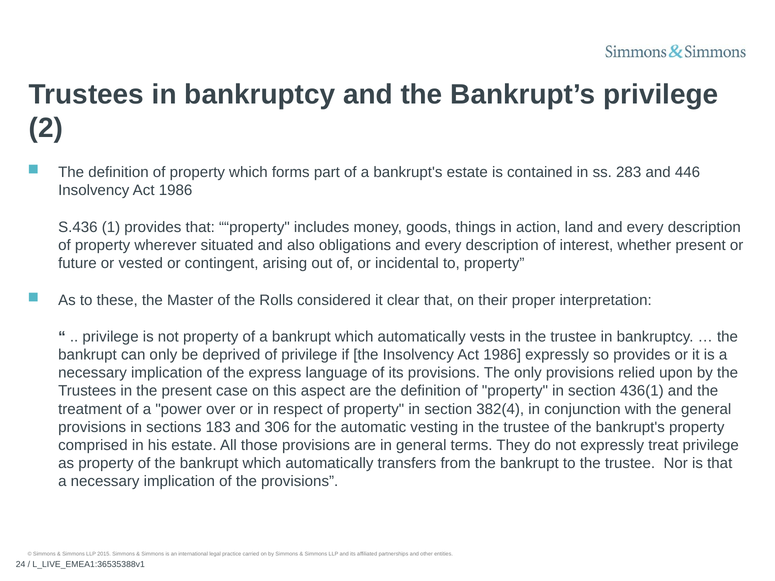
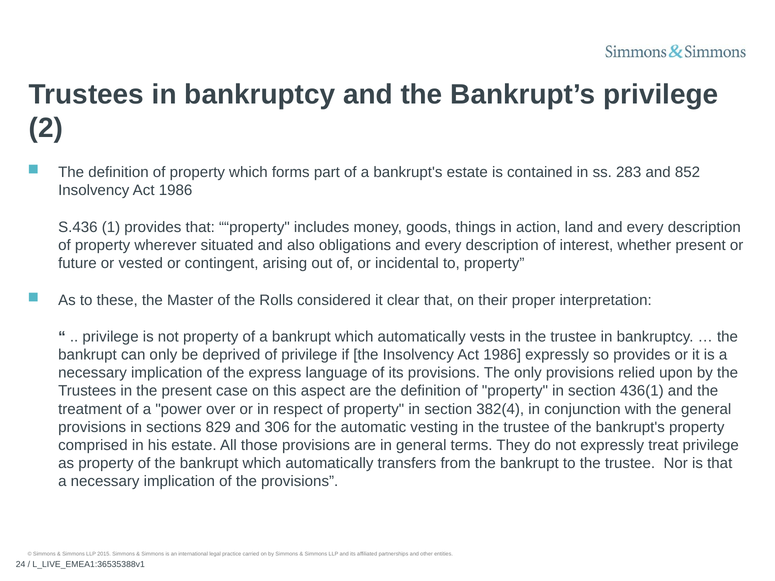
446: 446 -> 852 (687, 172)
183: 183 -> 829 (218, 427)
